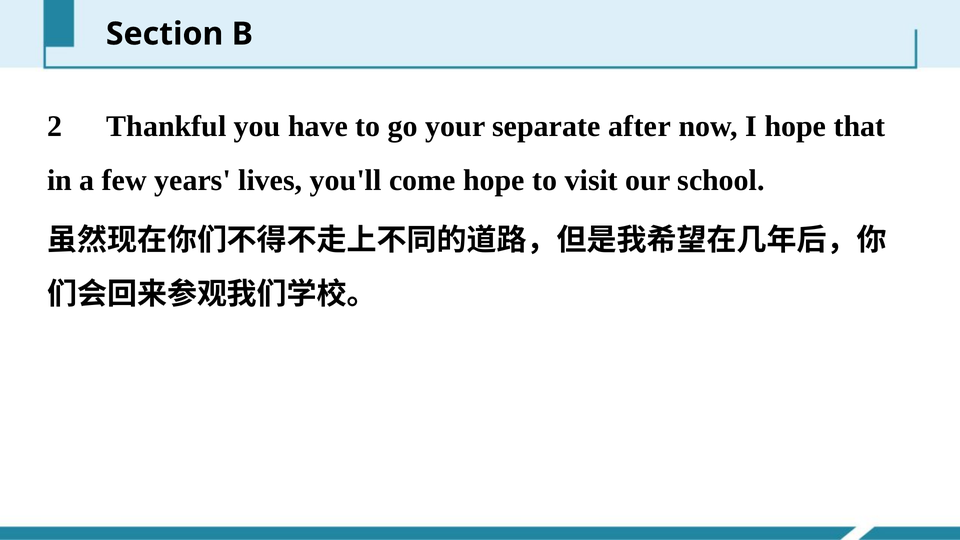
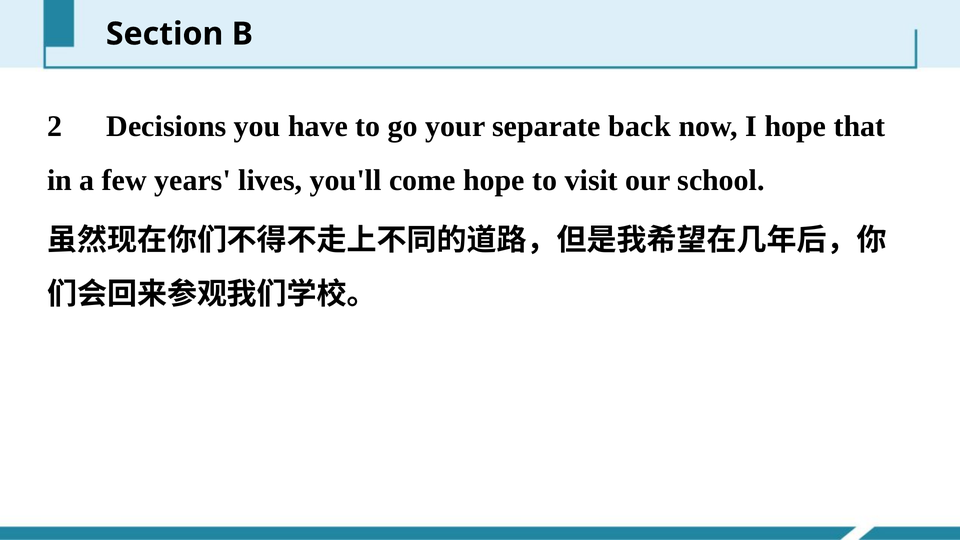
Thankful: Thankful -> Decisions (166, 127)
after: after -> back (639, 127)
